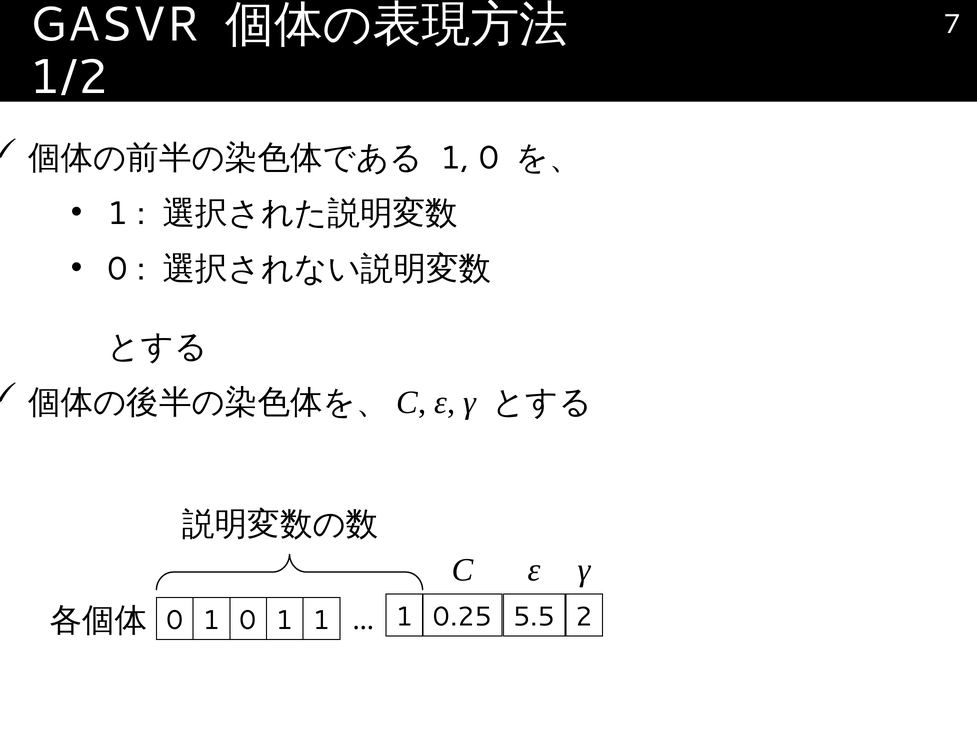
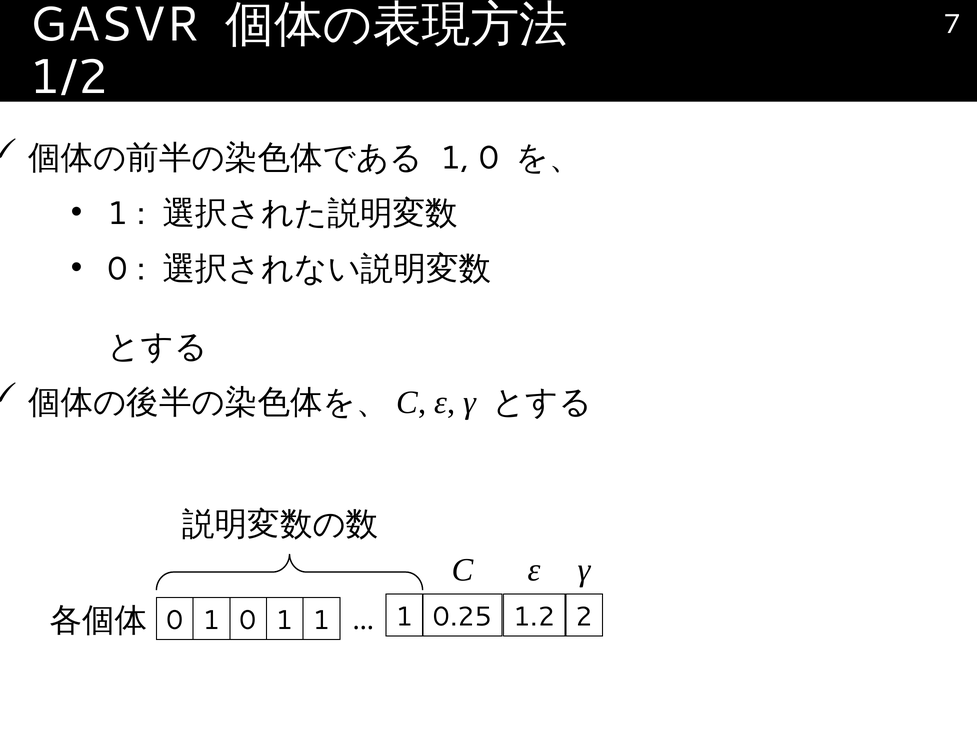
5.5: 5.5 -> 1.2 (534, 617)
